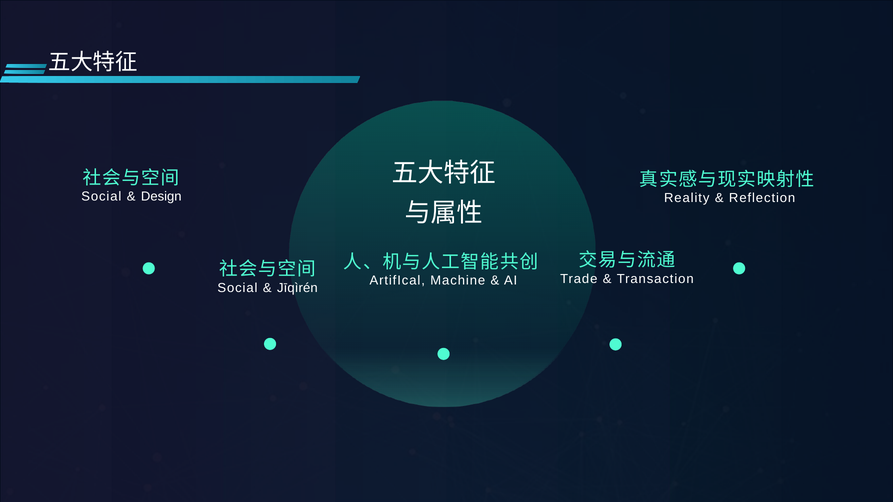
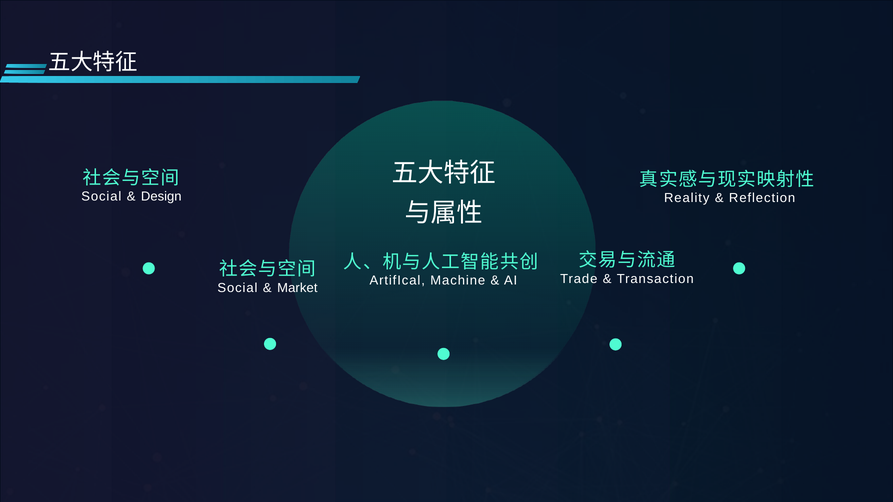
Jīqìrén: Jīqìrén -> Market (297, 288)
